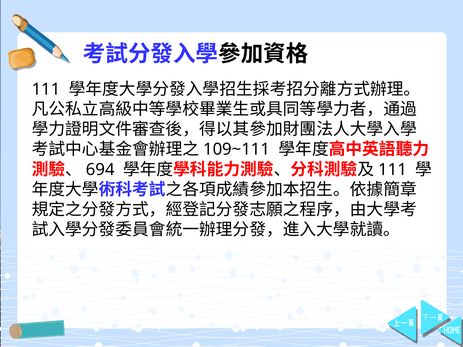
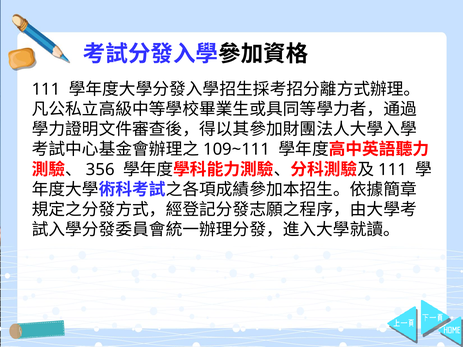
694: 694 -> 356 (100, 170)
